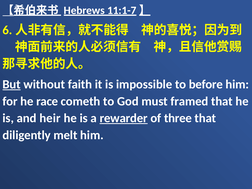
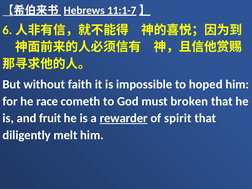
But underline: present -> none (12, 84)
before: before -> hoped (206, 84)
framed: framed -> broken (189, 101)
heir: heir -> fruit (50, 118)
three: three -> spirit (178, 118)
